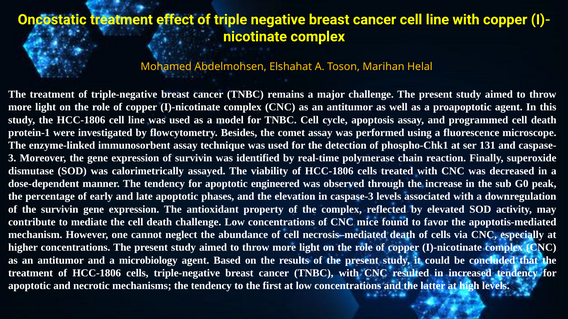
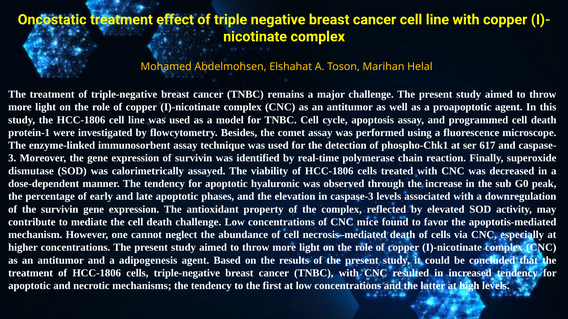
131: 131 -> 617 (487, 146)
engineered: engineered -> hyaluronic (275, 184)
microbiology: microbiology -> adipogenesis (148, 261)
